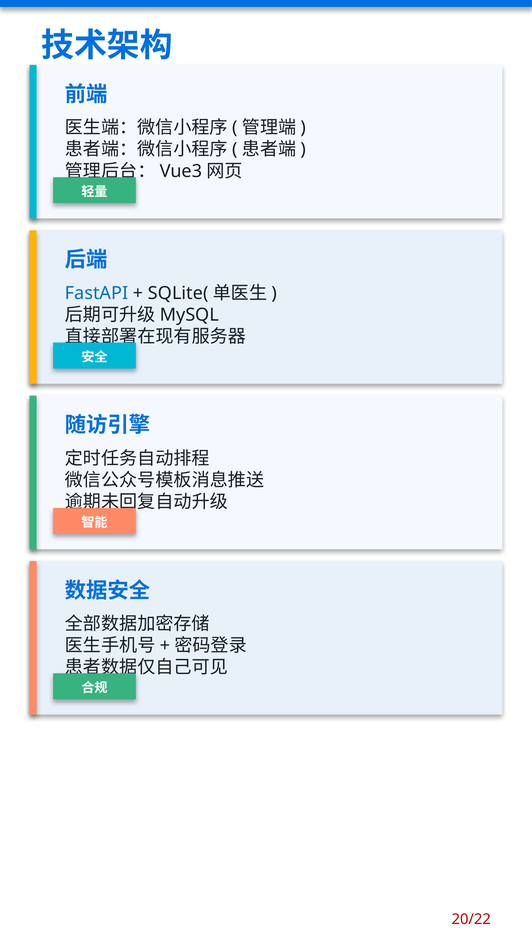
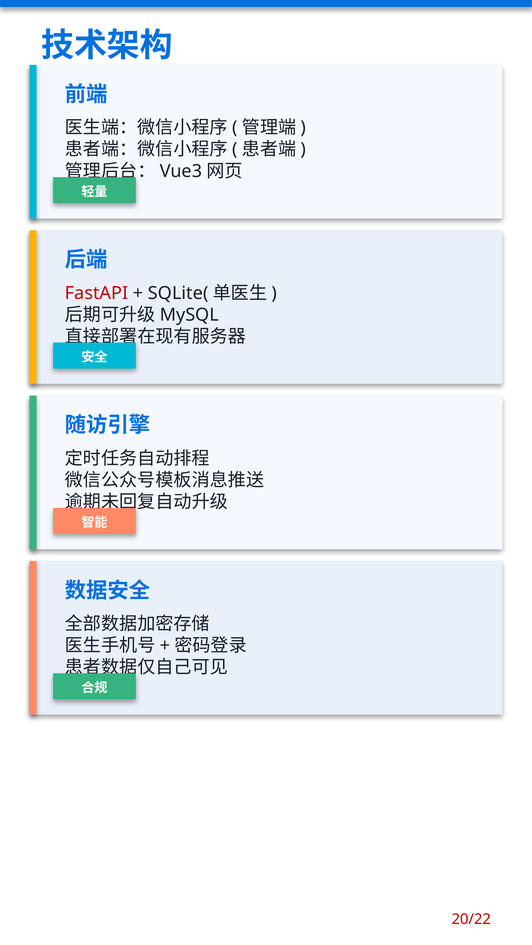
FastAPI colour: blue -> red (97, 293)
